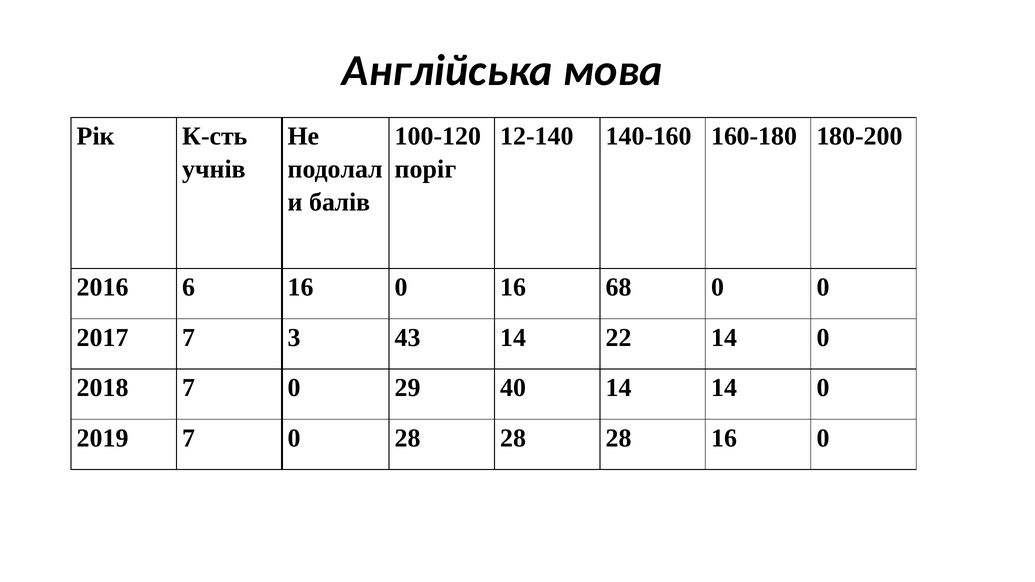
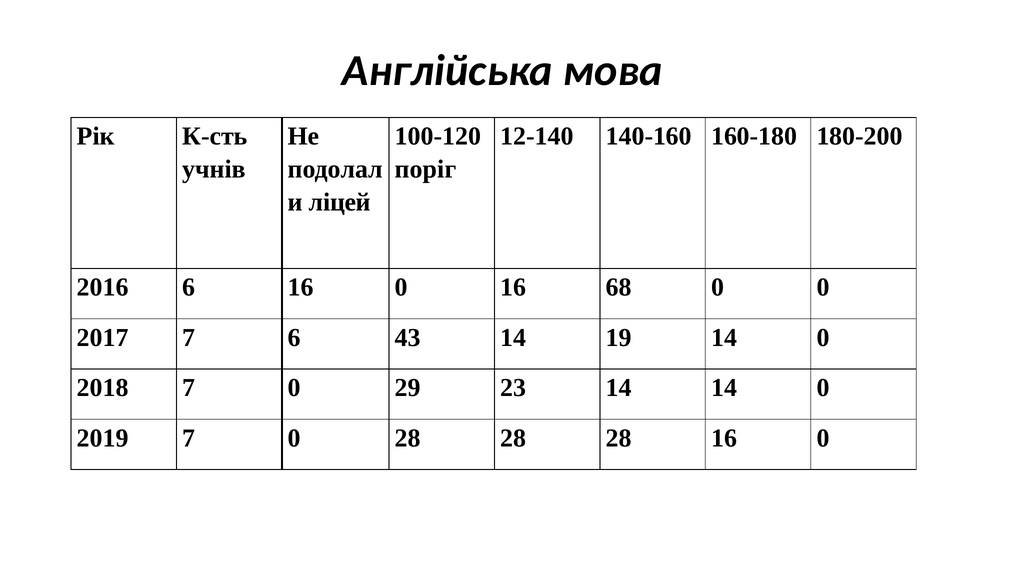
балів: балів -> ліцей (340, 202)
7 3: 3 -> 6 (294, 338)
22: 22 -> 19 (619, 338)
40: 40 -> 23 (513, 388)
